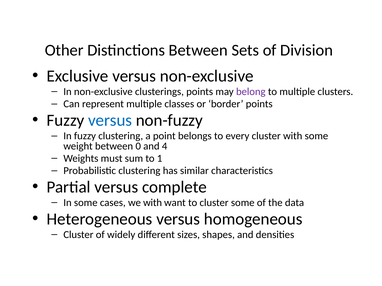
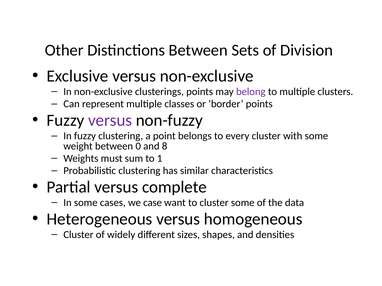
versus colour: blue -> purple (110, 121)
4: 4 -> 8 (165, 146)
we with: with -> case (153, 203)
